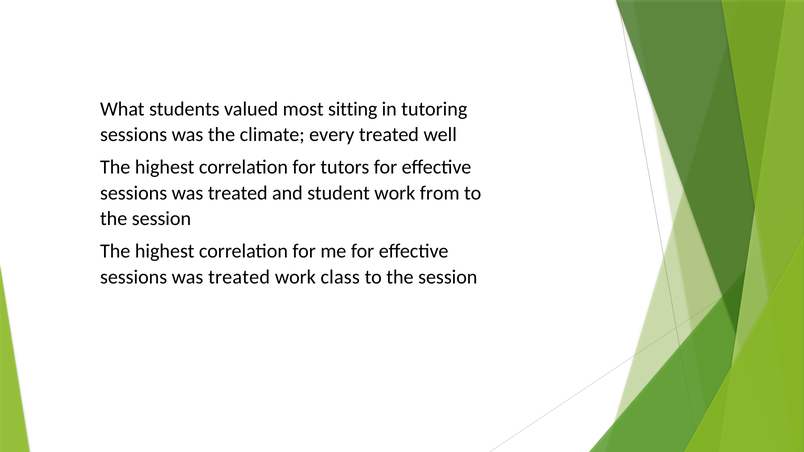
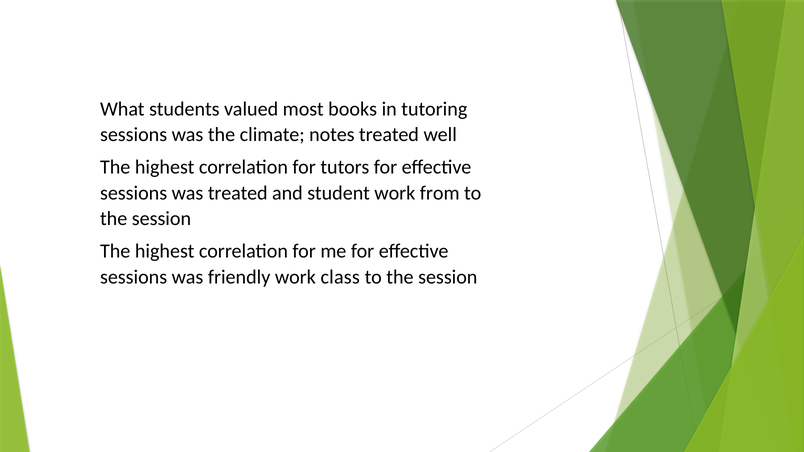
sitting: sitting -> books (353, 109)
every: every -> notes (332, 135)
treated: treated -> friendly (239, 277)
